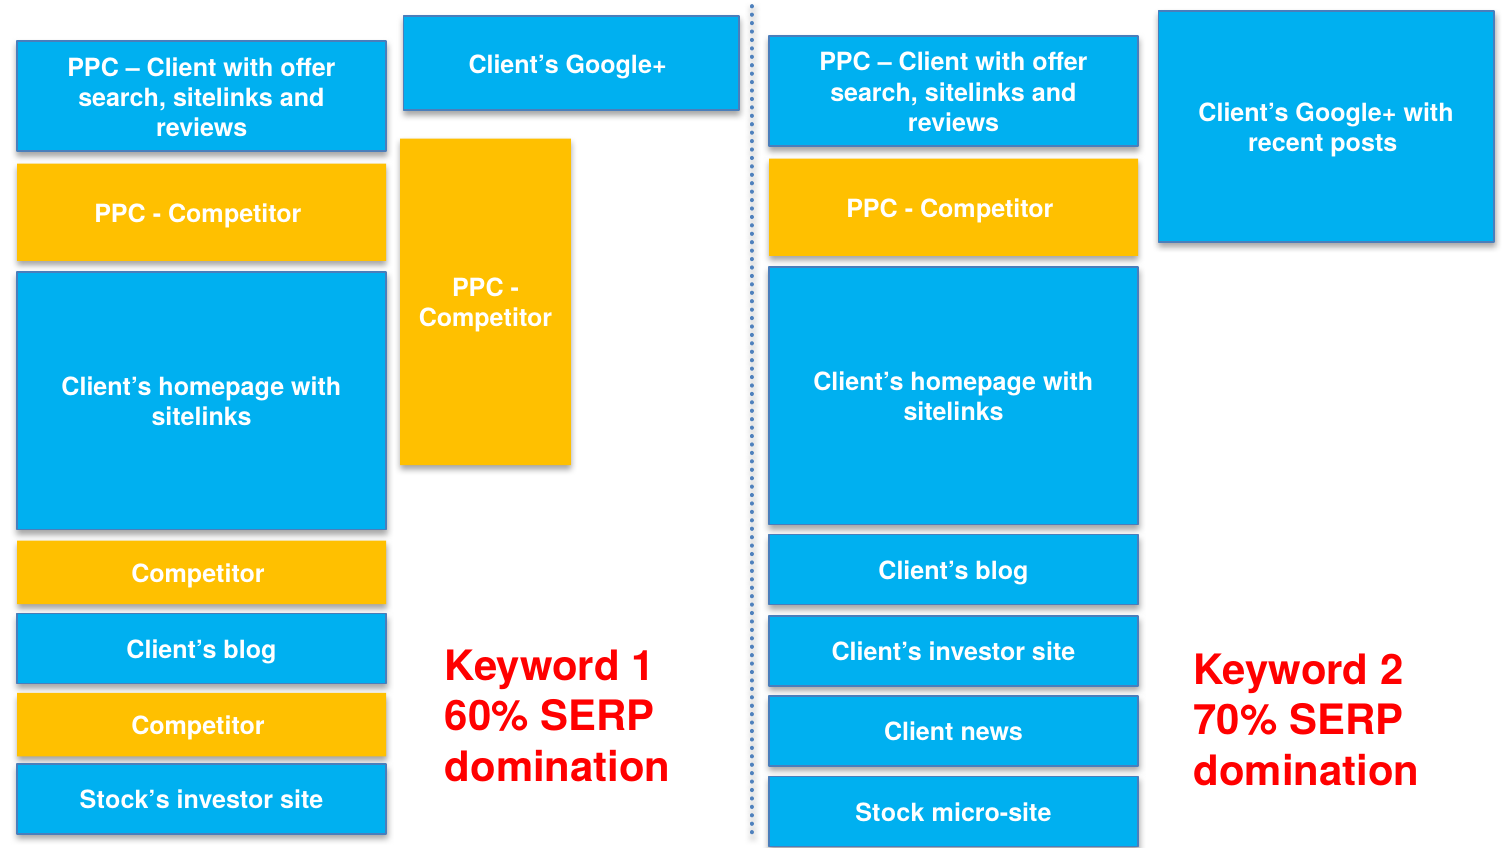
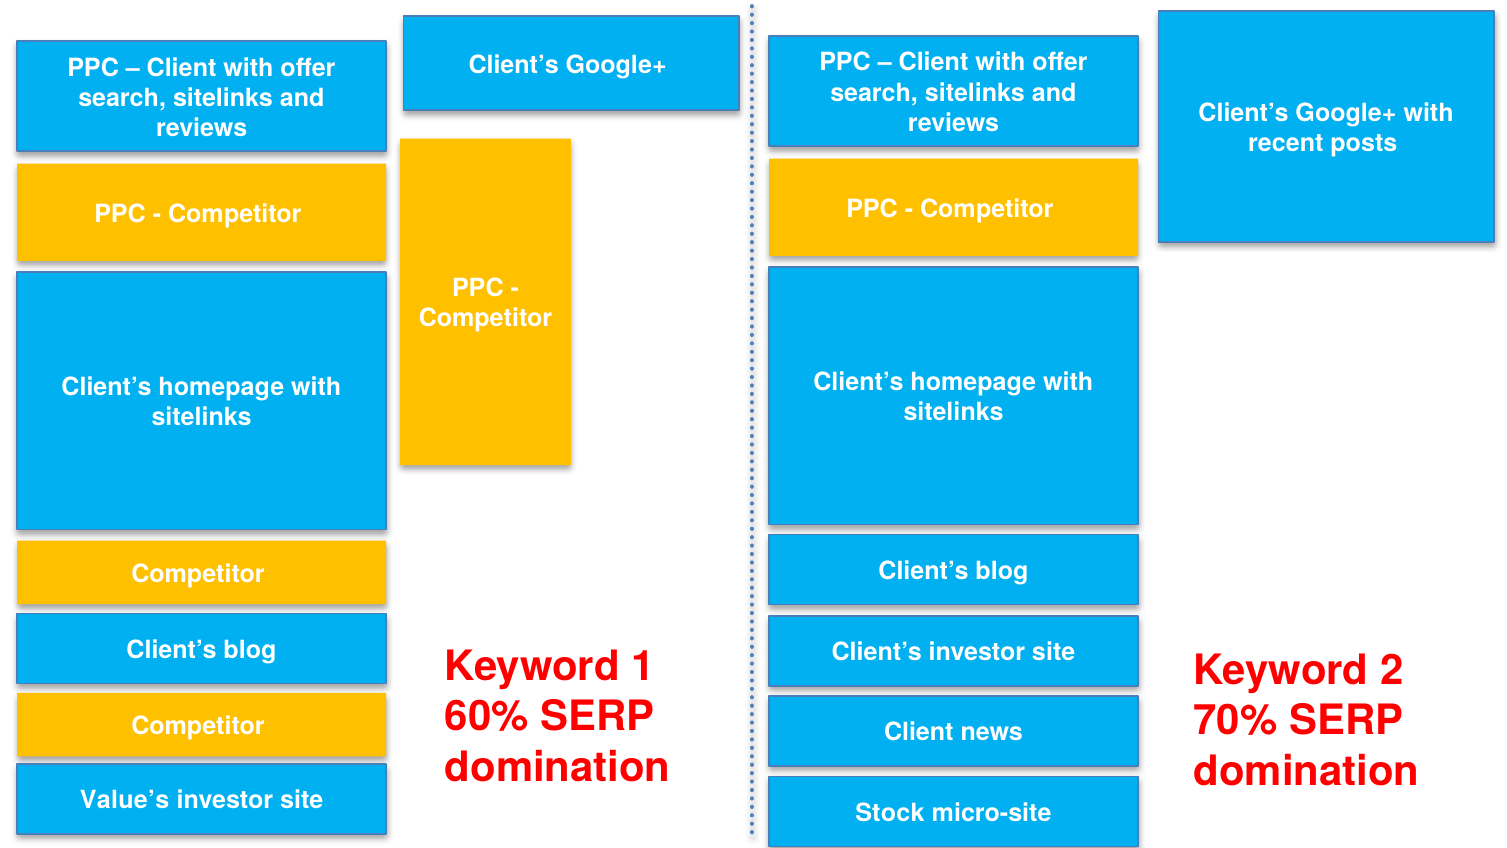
Stock’s: Stock’s -> Value’s (125, 800)
